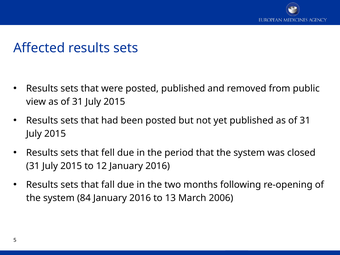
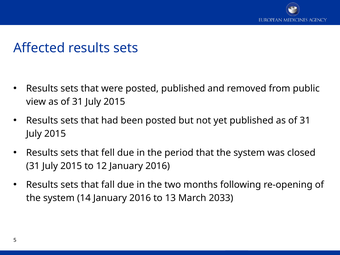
84: 84 -> 14 (84, 198)
2006: 2006 -> 2033 (221, 198)
